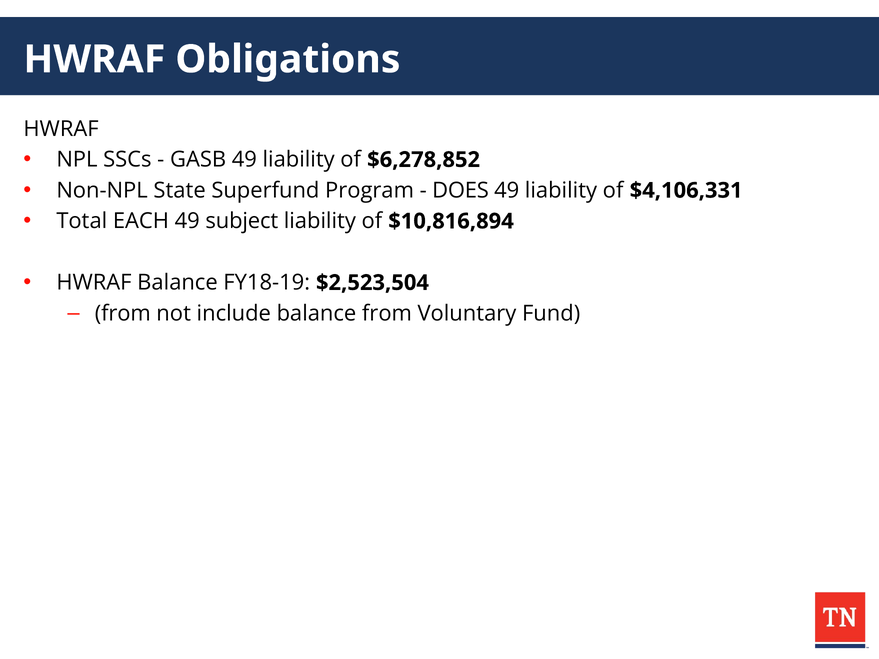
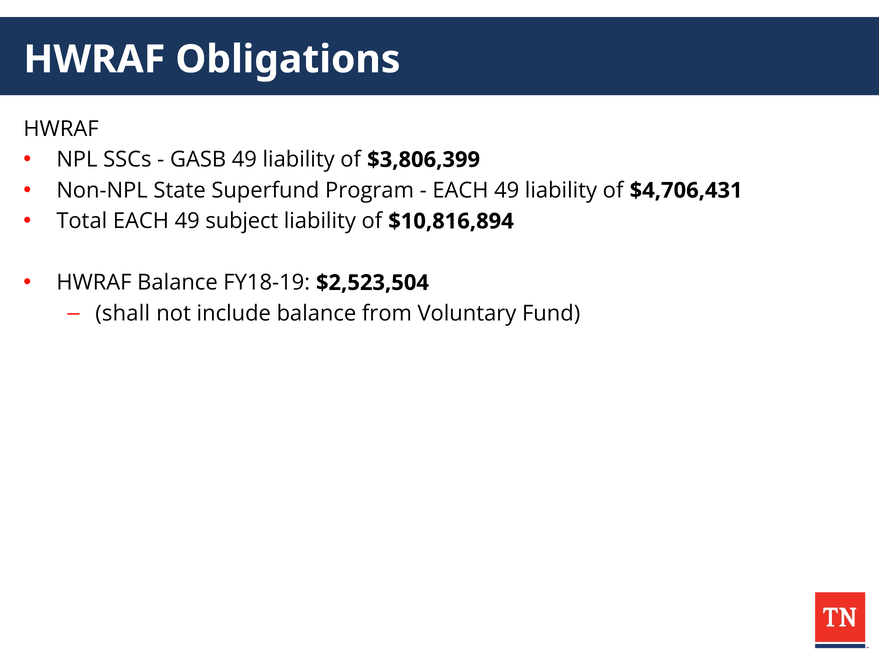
$6,278,852: $6,278,852 -> $3,806,399 (424, 160)
DOES: DOES -> EACH (460, 191)
$4,106,331: $4,106,331 -> $4,706,431 (686, 191)
from: from -> shall (123, 314)
